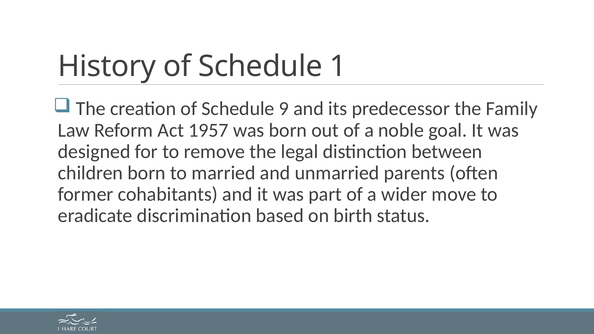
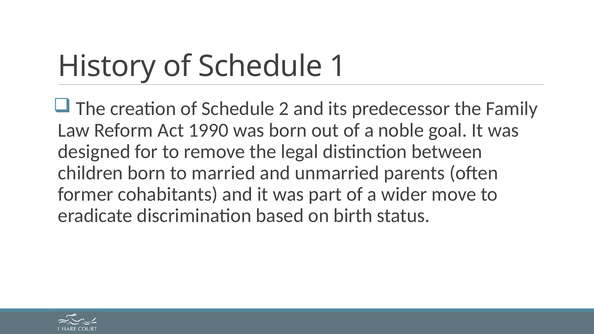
9: 9 -> 2 (284, 109)
1957: 1957 -> 1990 (209, 130)
